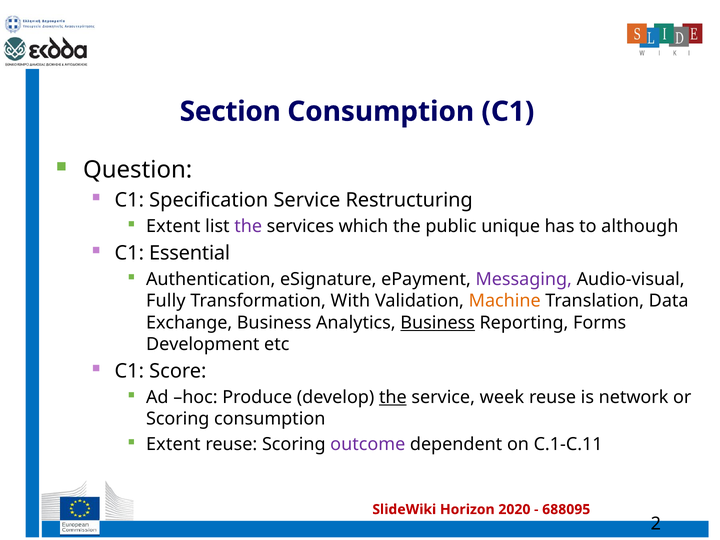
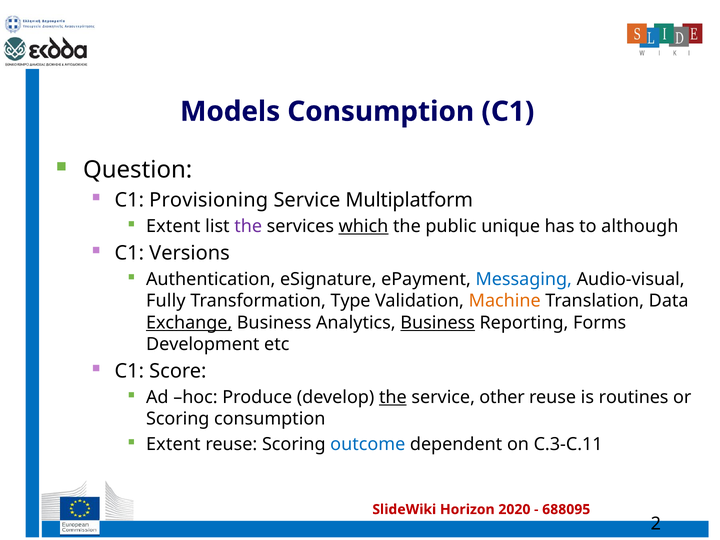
Section: Section -> Models (230, 112)
Specification: Specification -> Provisioning (209, 200)
Restructuring: Restructuring -> Multiplatform (409, 200)
which underline: none -> present (364, 226)
Essential: Essential -> Versions (189, 253)
Messaging colour: purple -> blue (524, 279)
With: With -> Type (351, 301)
Exchange underline: none -> present (189, 323)
week: week -> other (502, 397)
network: network -> routines (634, 397)
outcome colour: purple -> blue (368, 444)
C.1-C.11: C.1-C.11 -> C.3-C.11 (568, 444)
